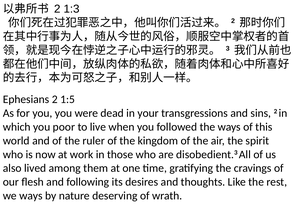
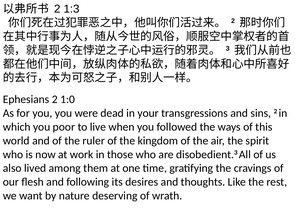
1:5: 1:5 -> 1:0 (68, 99)
we ways: ways -> want (31, 196)
